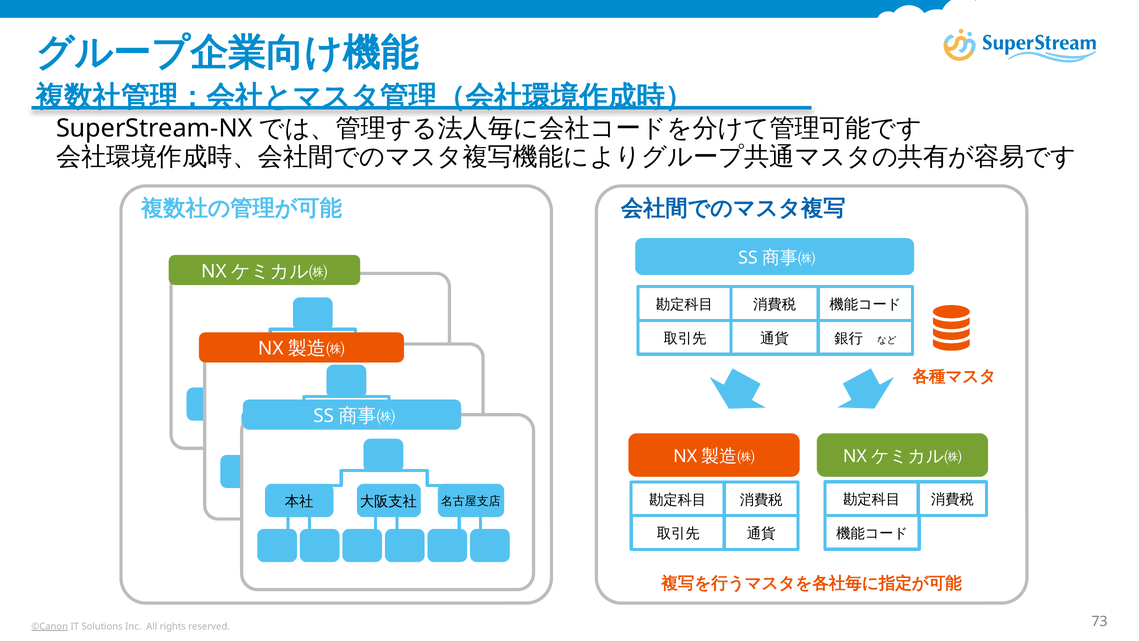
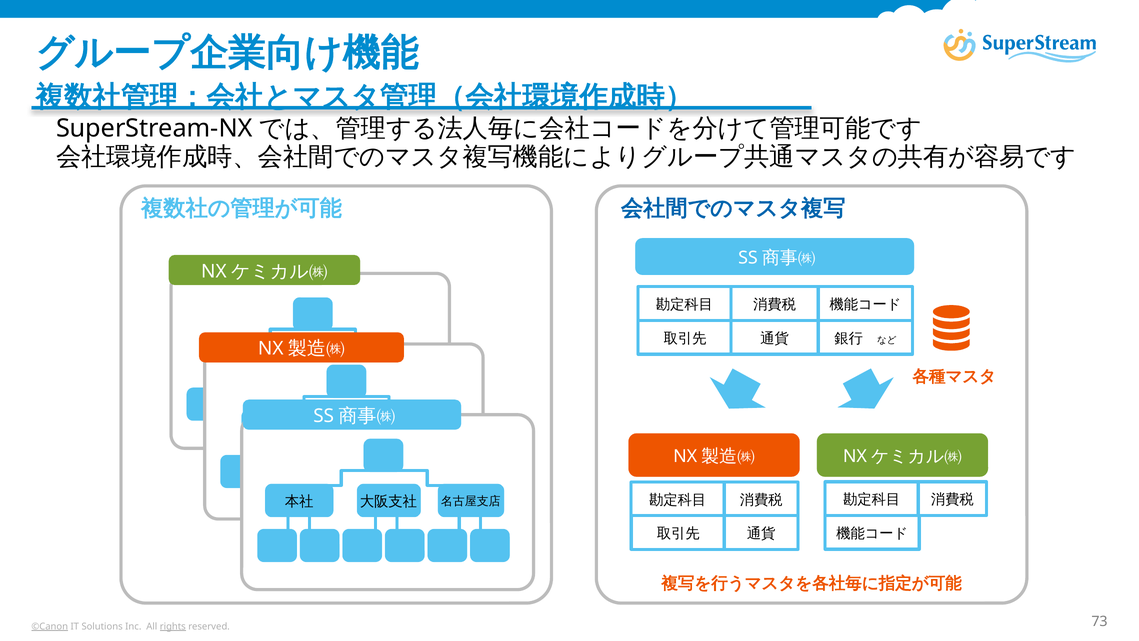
rights underline: none -> present (173, 626)
